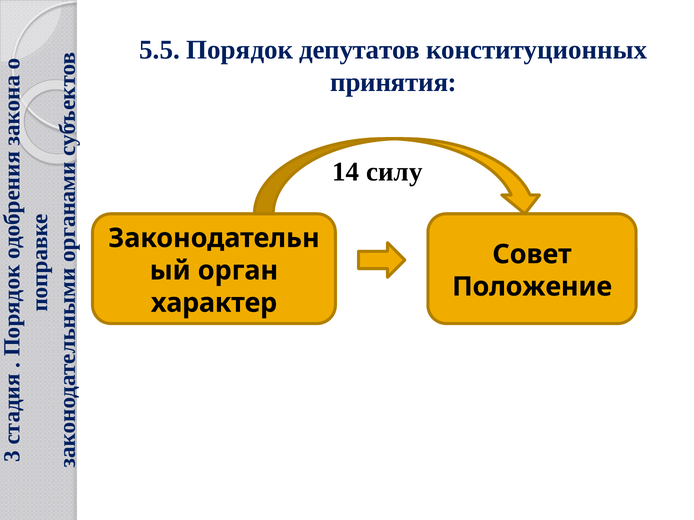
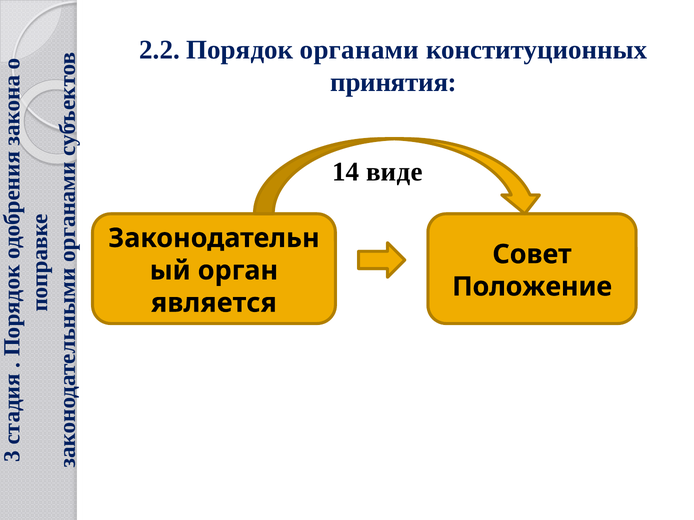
5.5: 5.5 -> 2.2 (160, 50)
депутатов: депутатов -> органами (359, 50)
силу: силу -> виде (394, 172)
характер: характер -> является (214, 303)
